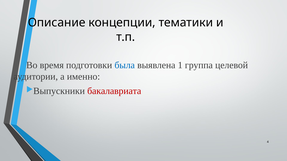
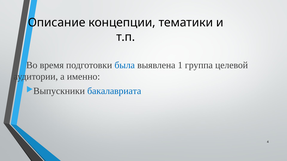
бакалавриата colour: red -> blue (114, 91)
